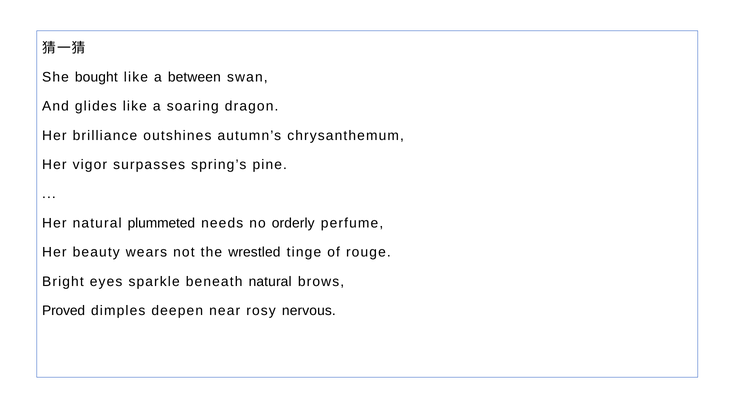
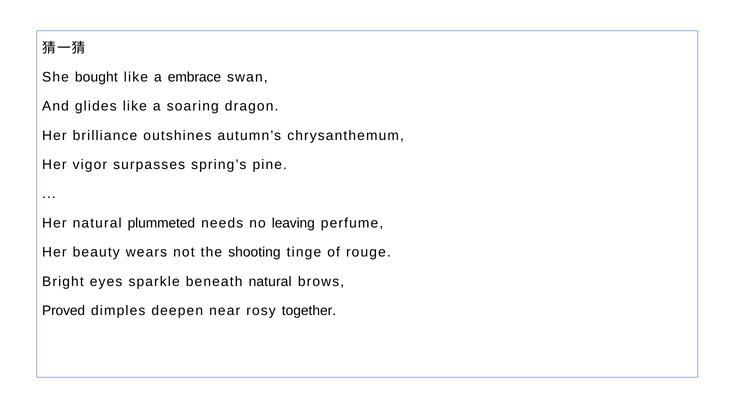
between: between -> embrace (194, 77)
orderly: orderly -> leaving (293, 223)
wrestled: wrestled -> shooting (254, 252)
nervous: nervous -> together (309, 310)
